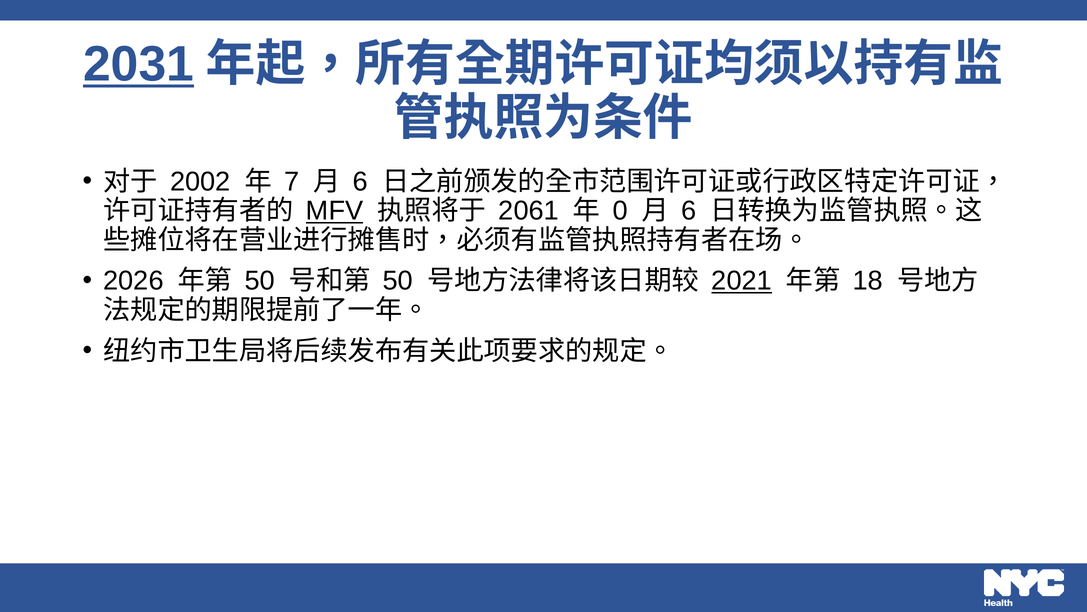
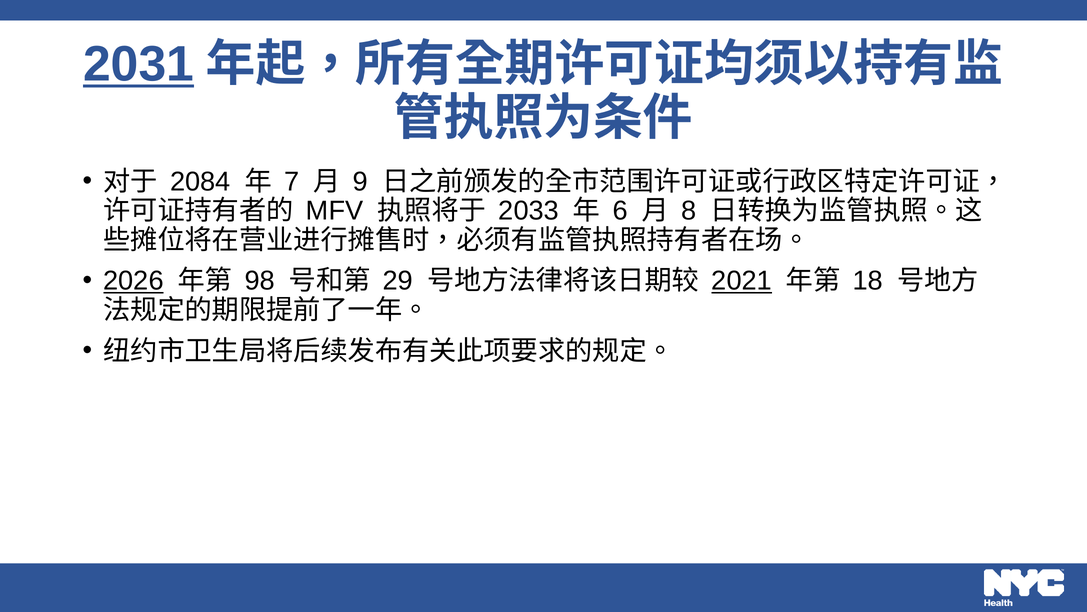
2002: 2002 -> 2084 (200, 181)
6: 6 -> 9 (361, 181)
MFV underline: present -> none (335, 211)
2061: 2061 -> 2033 (529, 211)
0: 0 -> 6 (620, 211)
6: 6 -> 8 (689, 211)
2026 underline: none -> present (133, 281)
50: 50 -> 98 (260, 281)
50: 50 -> 29 (398, 281)
